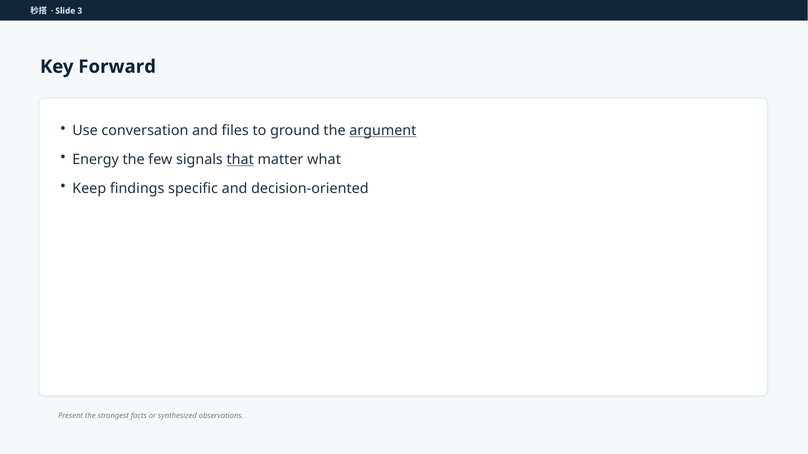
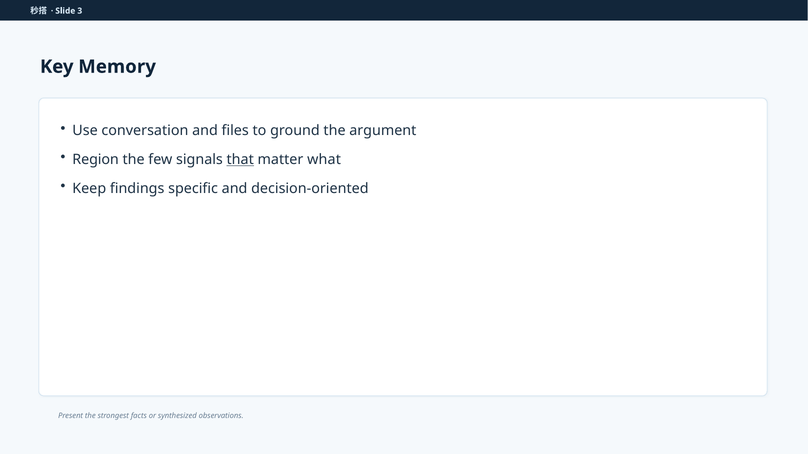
Forward: Forward -> Memory (117, 67)
argument underline: present -> none (383, 131)
Energy: Energy -> Region (96, 160)
